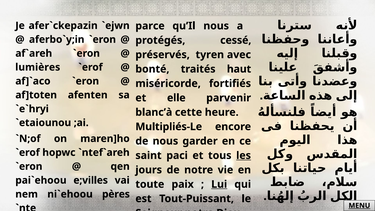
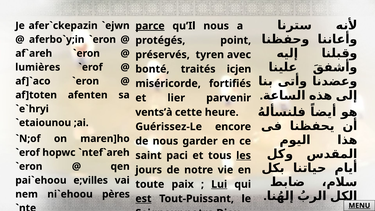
parce underline: none -> present (150, 26)
cessé: cessé -> point (236, 40)
haut: haut -> icjen (239, 69)
elle: elle -> lier (176, 98)
blanc’à: blanc’à -> vents’à (154, 112)
Multipliés-Le: Multipliés-Le -> Guérissez-Le (169, 127)
est underline: none -> present (143, 199)
